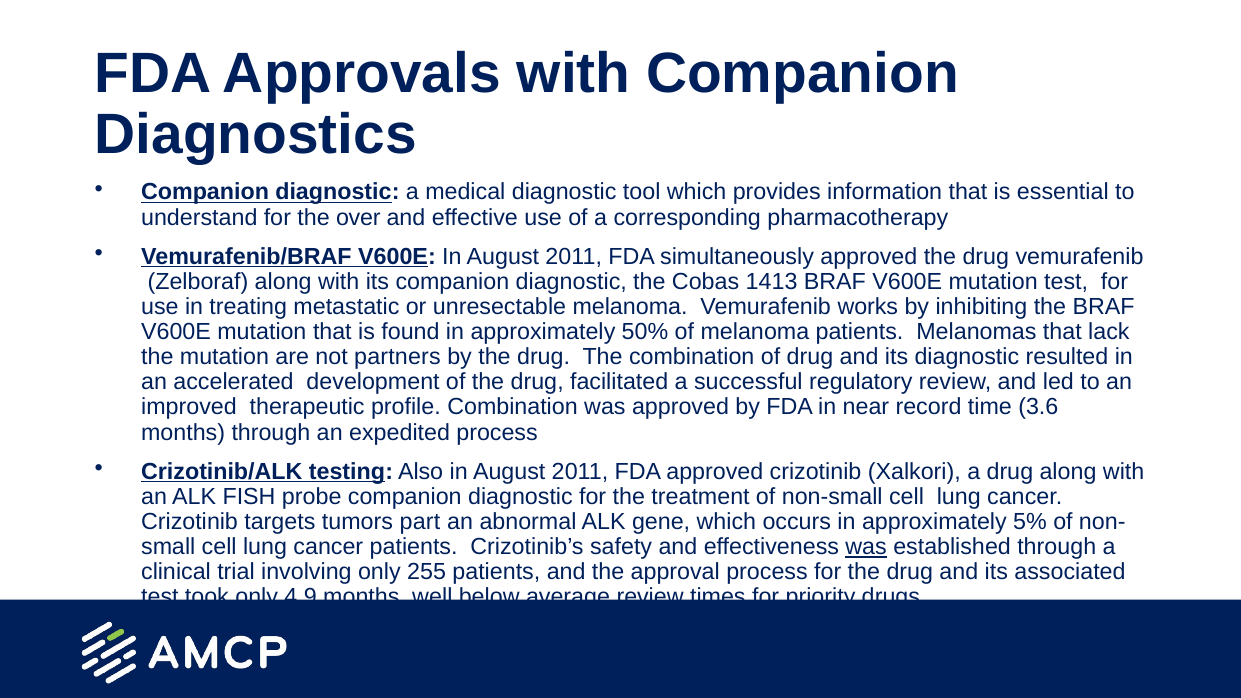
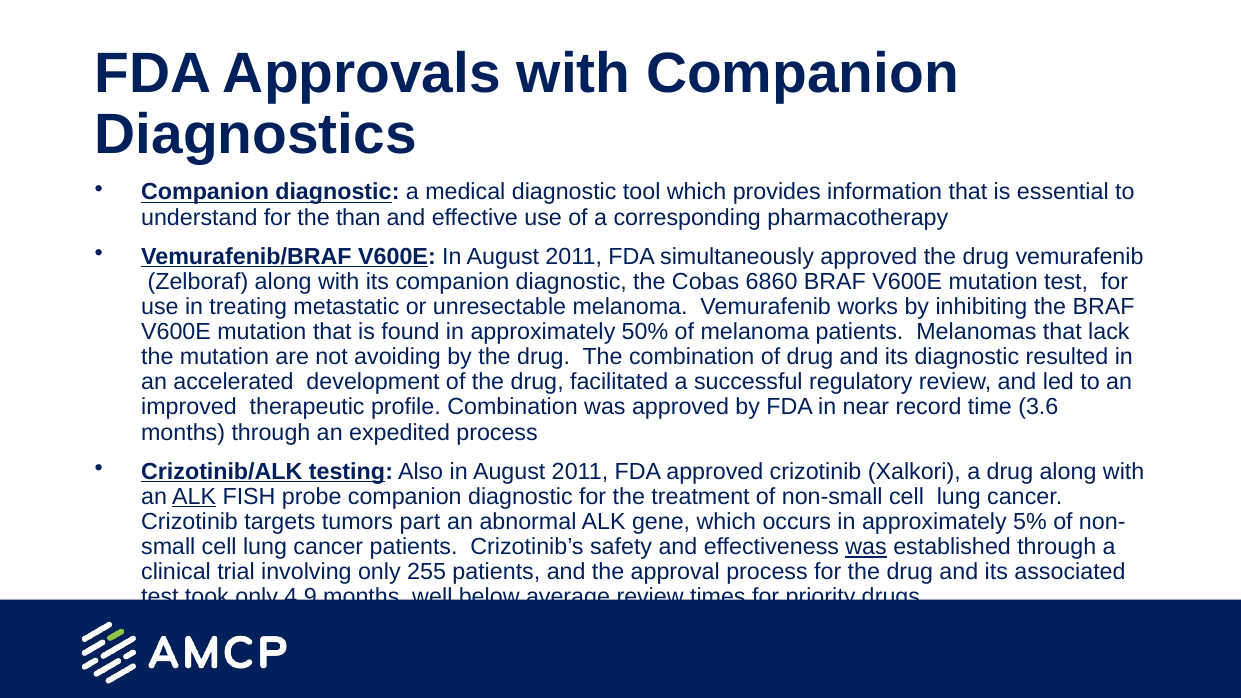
over: over -> than (358, 217)
1413: 1413 -> 6860 (772, 282)
partners: partners -> avoiding (398, 357)
ALK underline: none -> present (194, 497)
